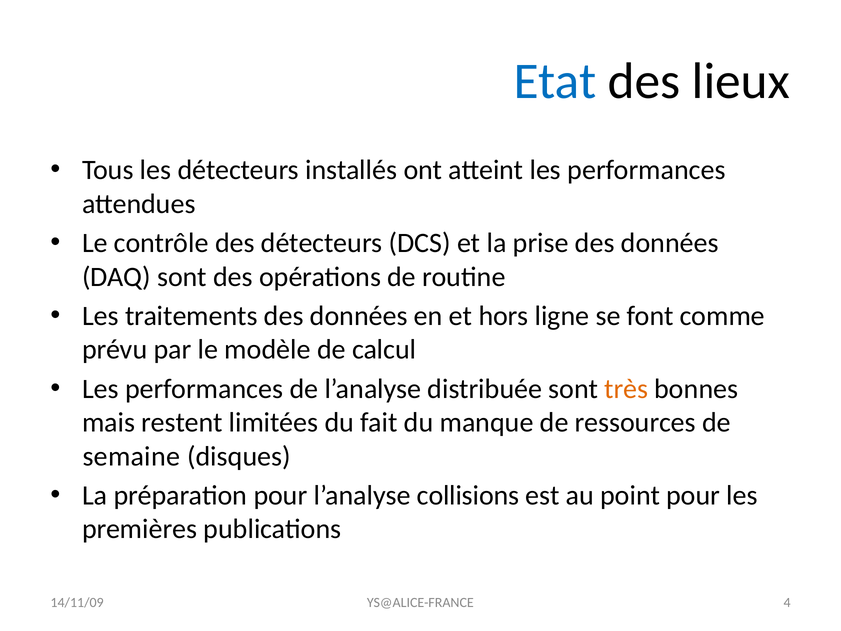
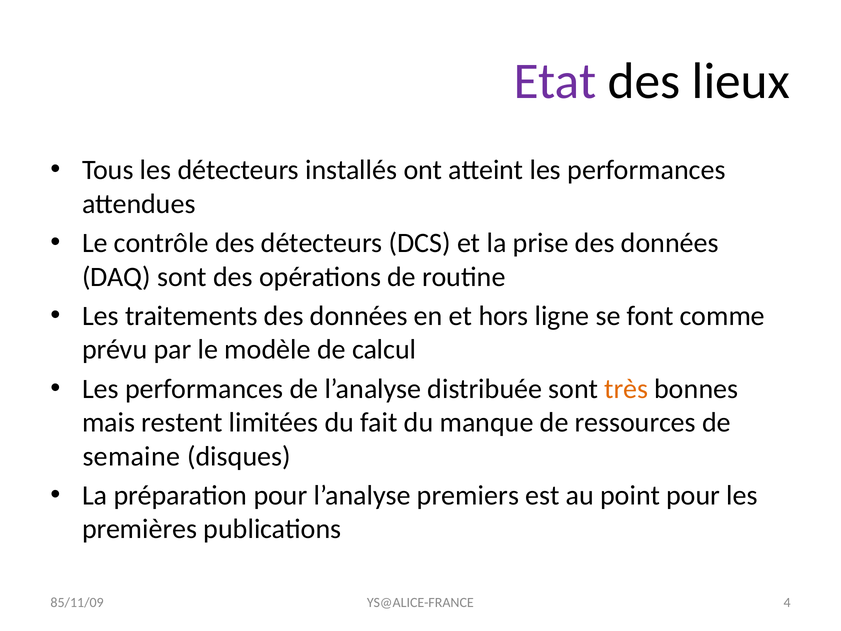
Etat colour: blue -> purple (555, 81)
collisions: collisions -> premiers (468, 495)
14/11/09: 14/11/09 -> 85/11/09 (77, 602)
